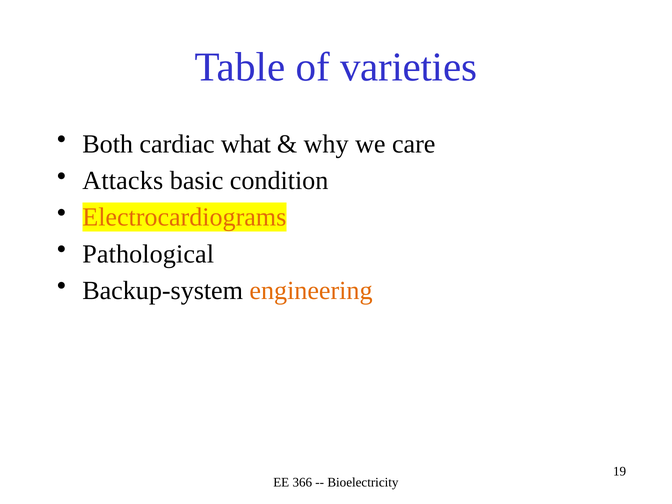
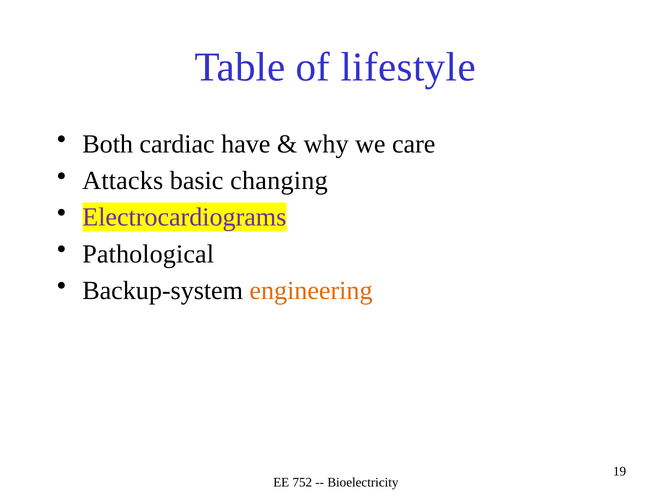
varieties: varieties -> lifestyle (408, 67)
what: what -> have (246, 144)
condition: condition -> changing (279, 181)
Electrocardiograms colour: orange -> purple (184, 217)
366: 366 -> 752 (302, 483)
